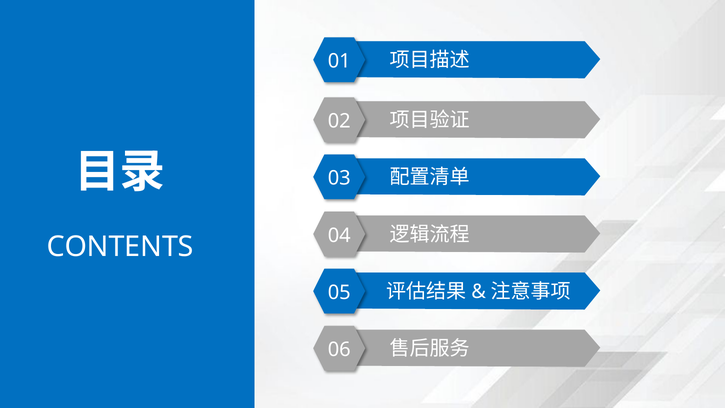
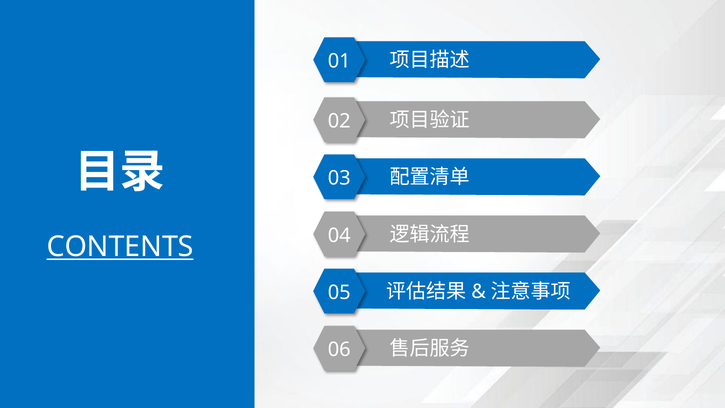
CONTENTS underline: none -> present (120, 247)
